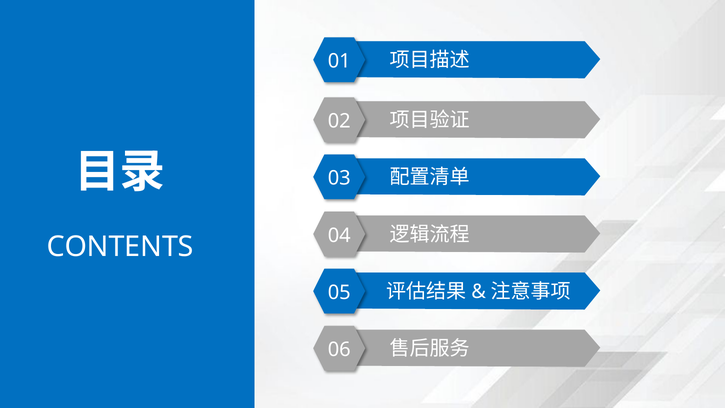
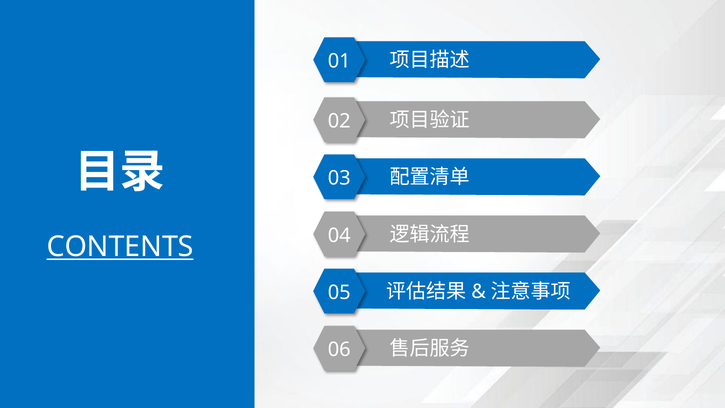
CONTENTS underline: none -> present (120, 247)
